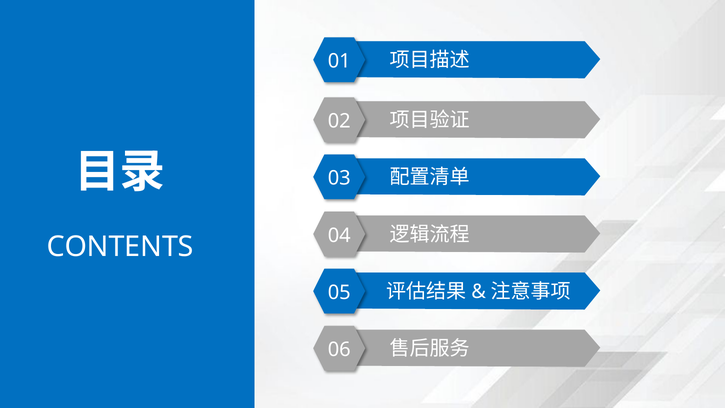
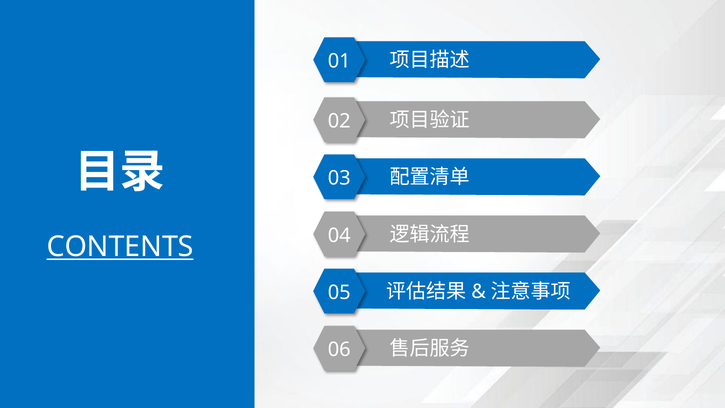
CONTENTS underline: none -> present (120, 247)
